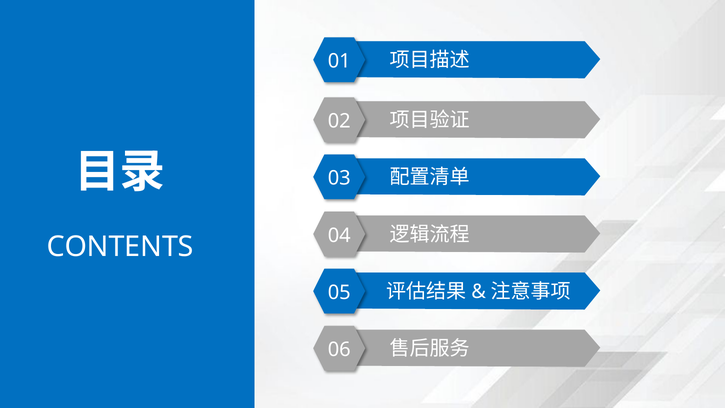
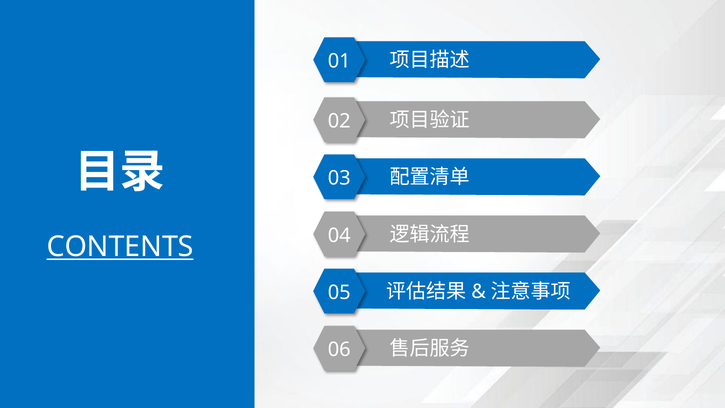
CONTENTS underline: none -> present (120, 247)
